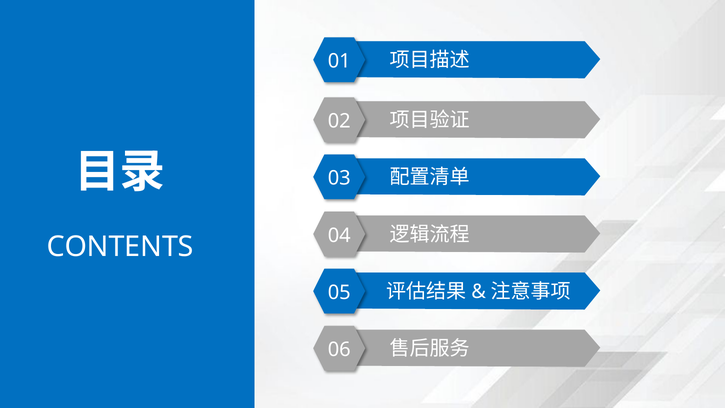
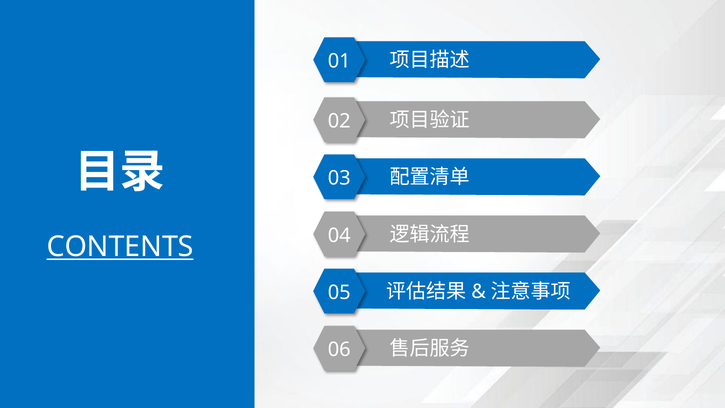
CONTENTS underline: none -> present (120, 247)
